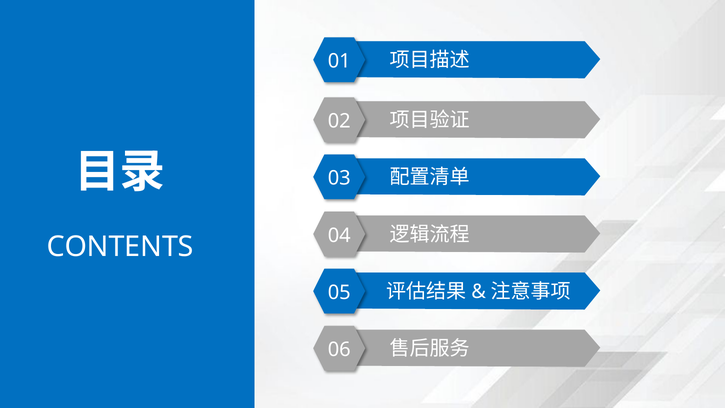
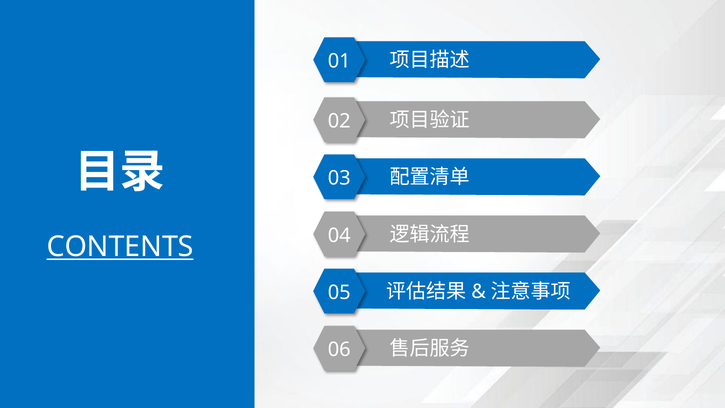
CONTENTS underline: none -> present (120, 247)
